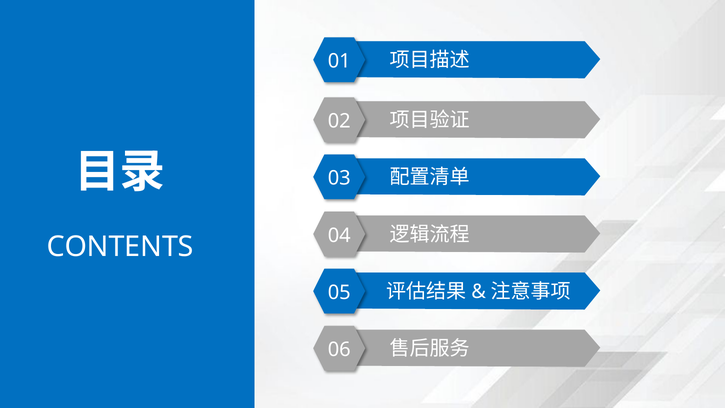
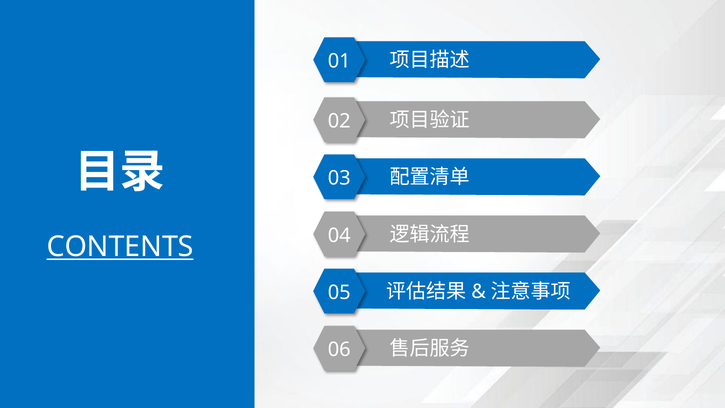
CONTENTS underline: none -> present (120, 247)
